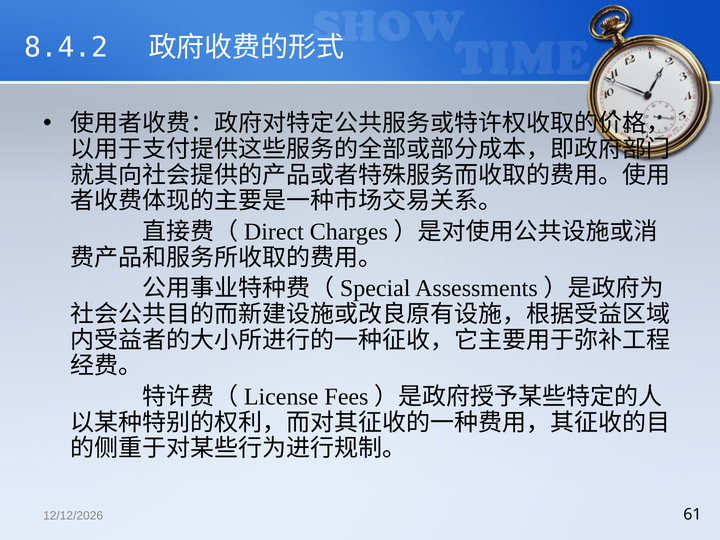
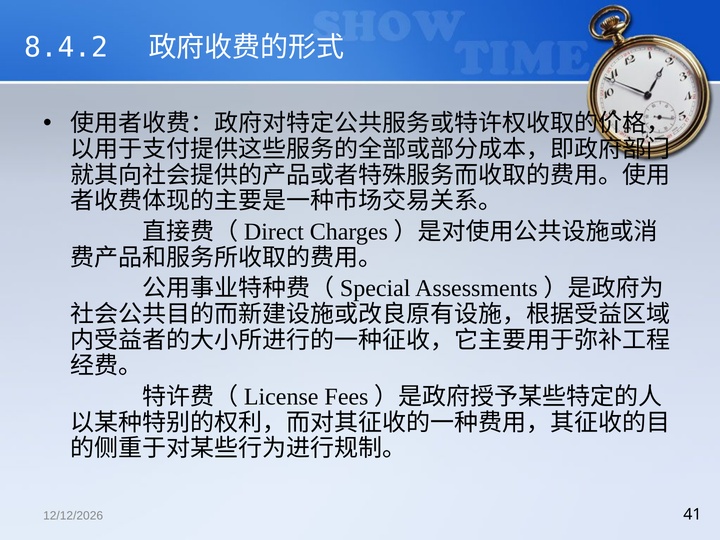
61: 61 -> 41 (692, 515)
